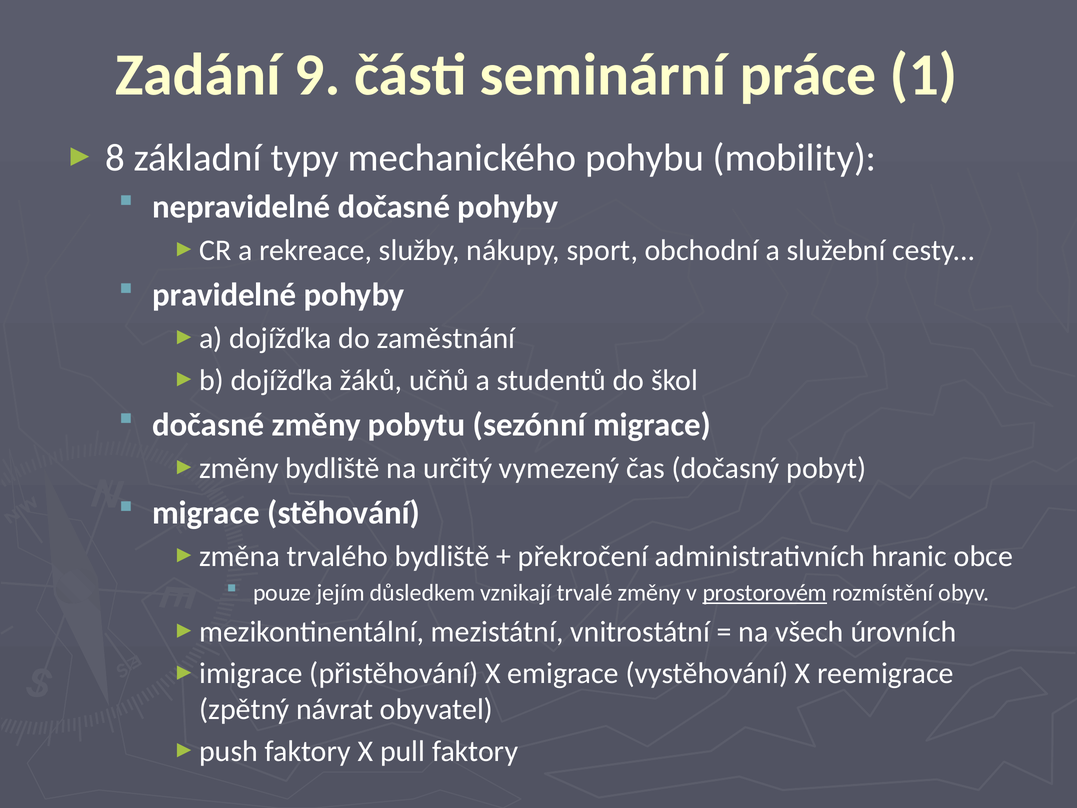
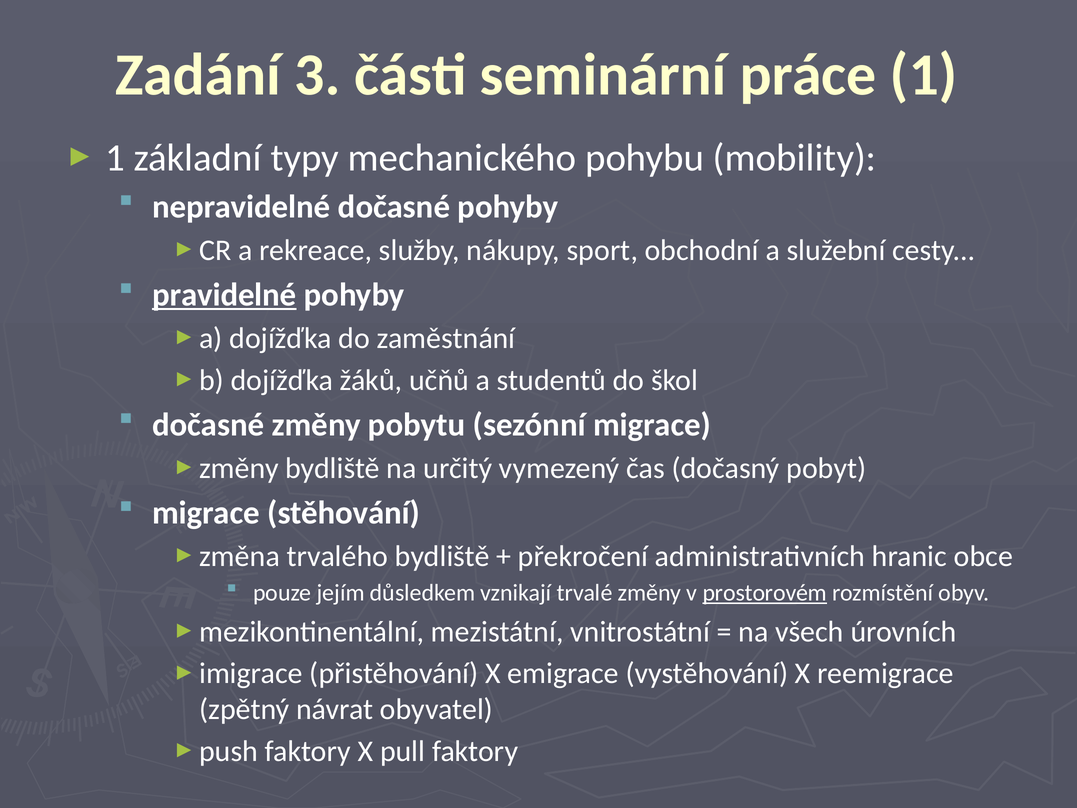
9: 9 -> 3 (318, 75)
8: 8 -> 1 (115, 158)
pravidelné underline: none -> present (224, 295)
